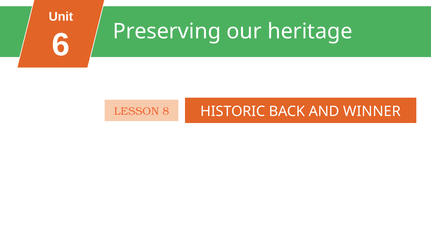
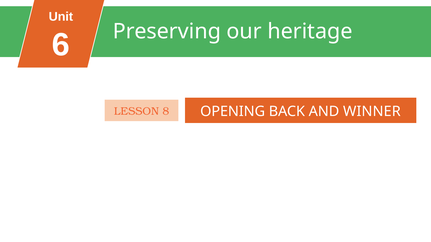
HISTORIC: HISTORIC -> OPENING (233, 112)
